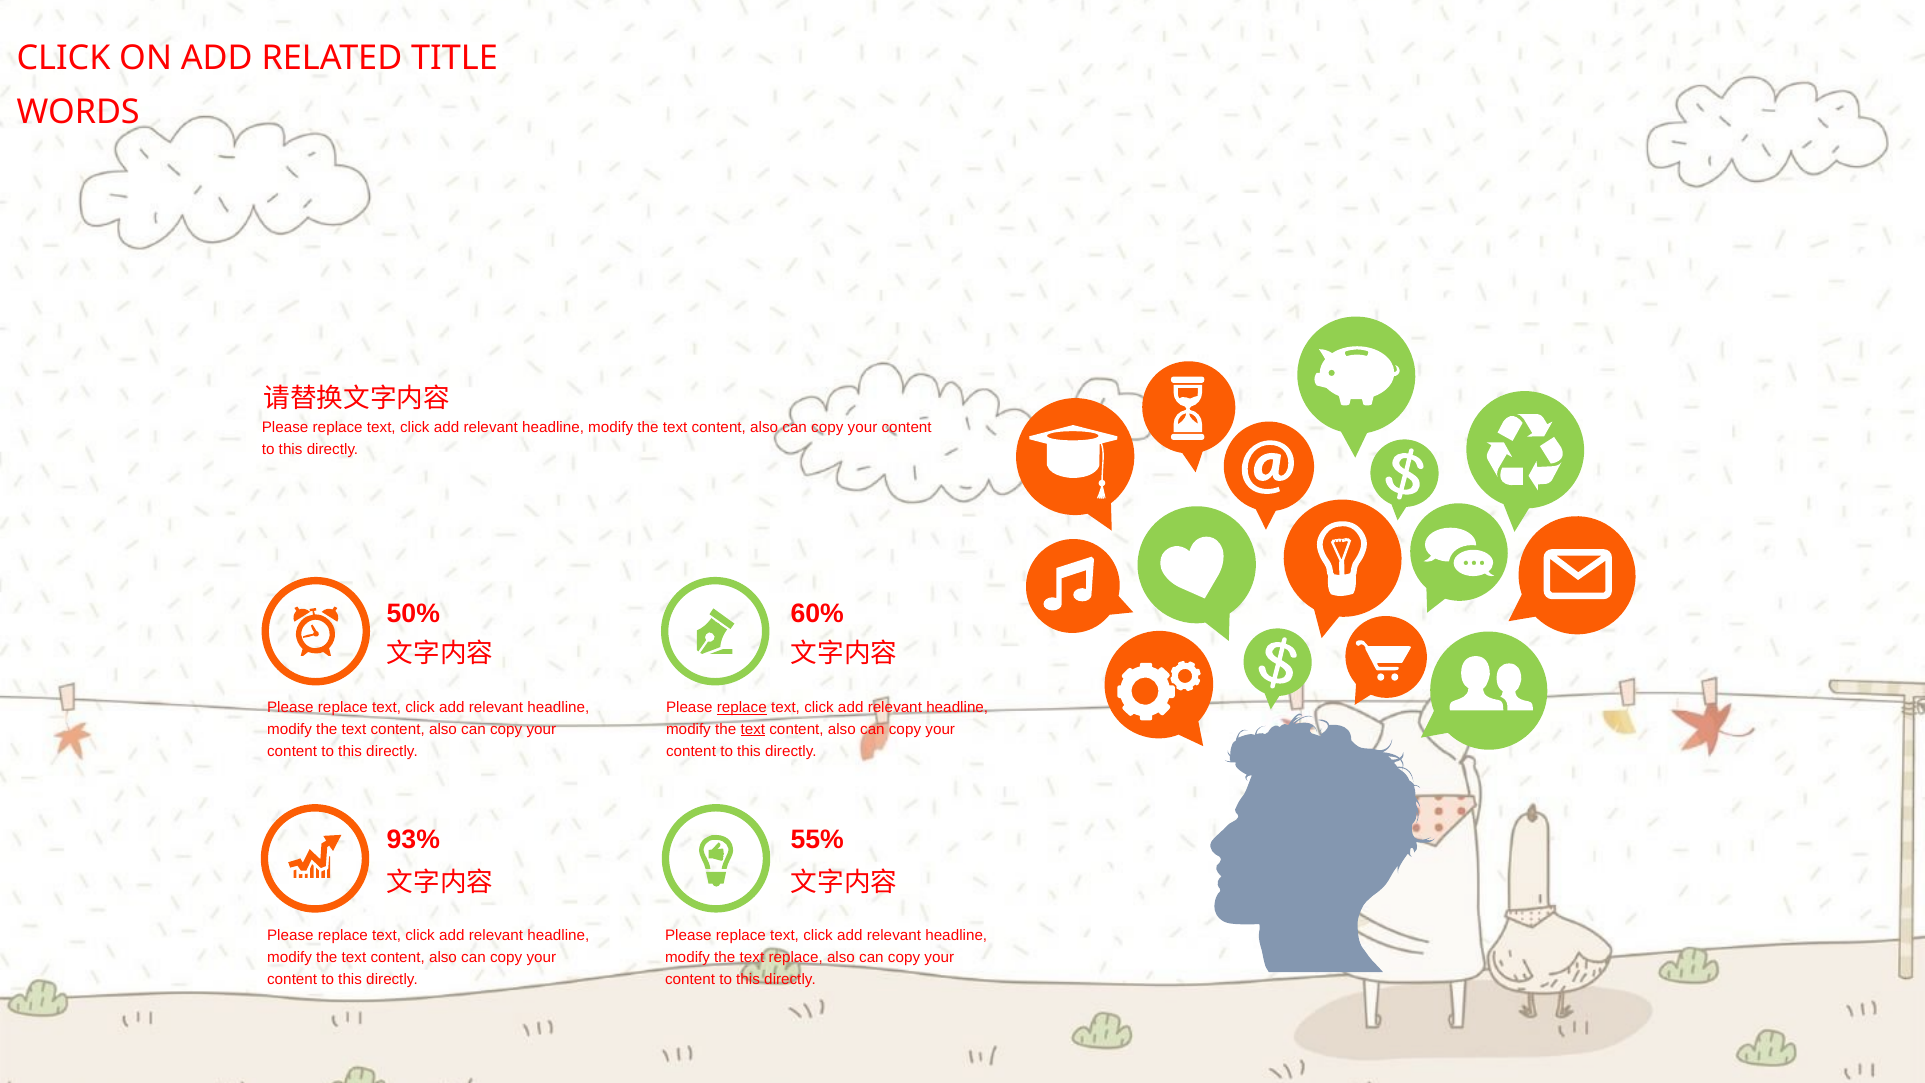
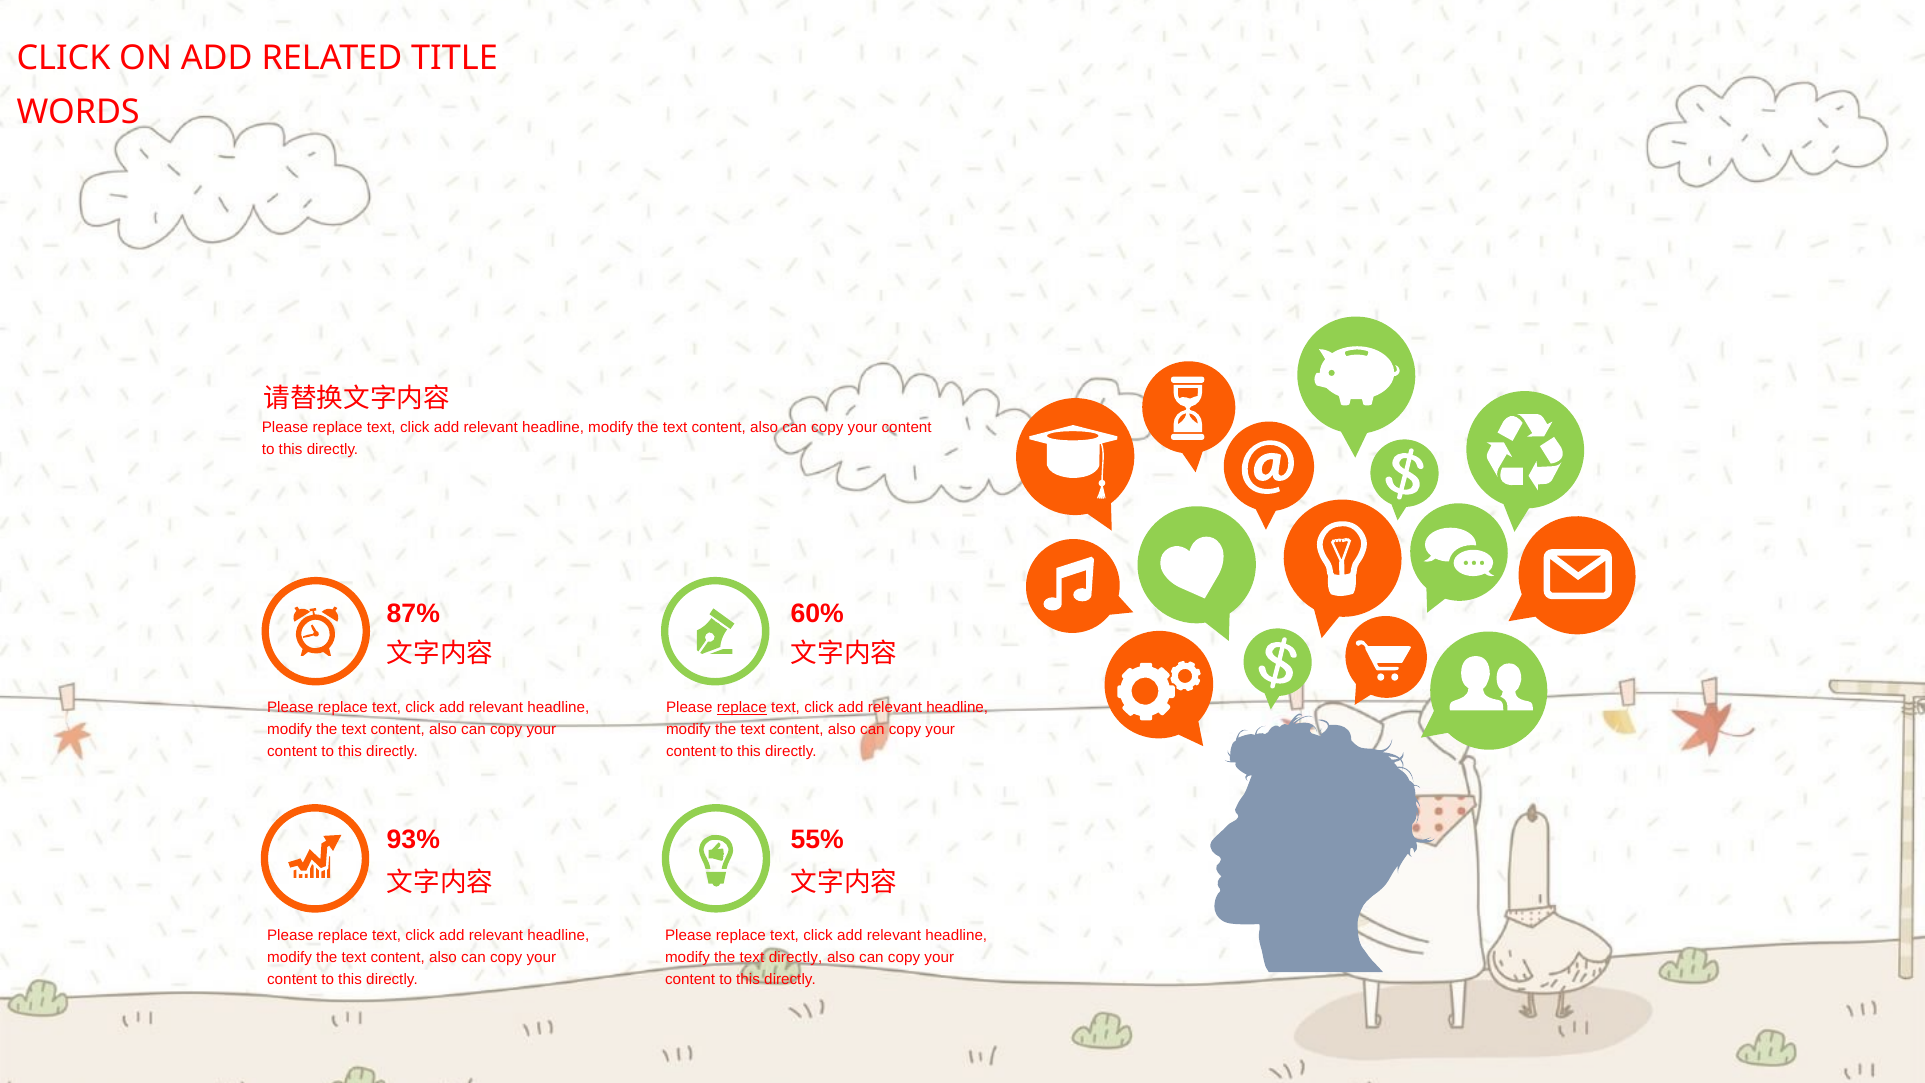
50%: 50% -> 87% (413, 614)
text underline: present -> none (753, 729)
text replace: replace -> directly (796, 957)
